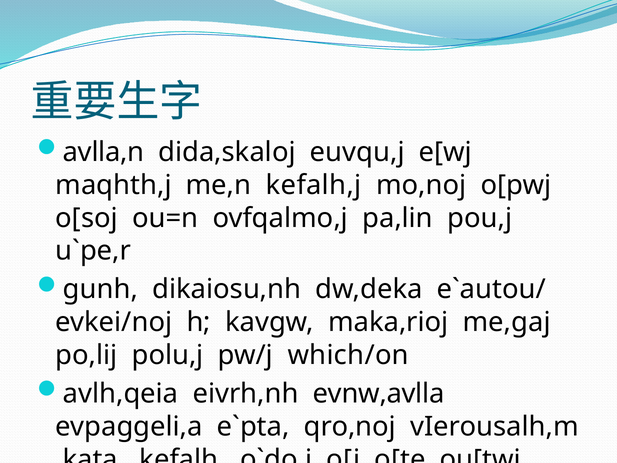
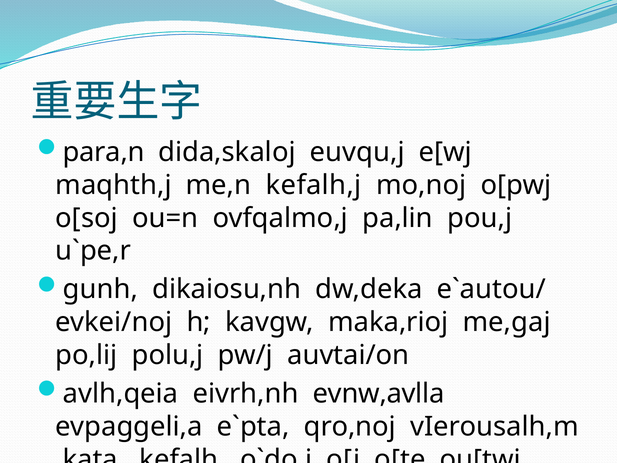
avlla,n: avlla,n -> para,n (104, 152)
which/on: which/on -> auvtai/on (348, 355)
